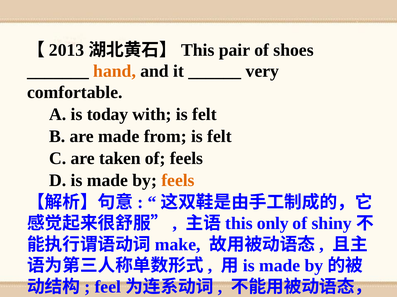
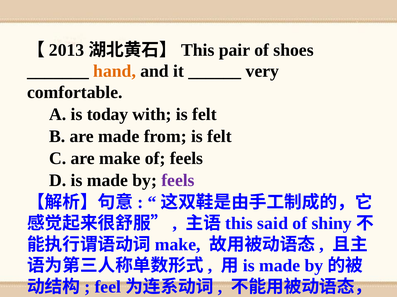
are taken: taken -> make (120, 159)
feels colour: orange -> purple (178, 181)
only: only -> said (273, 224)
